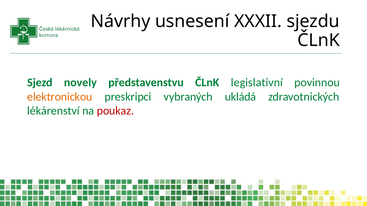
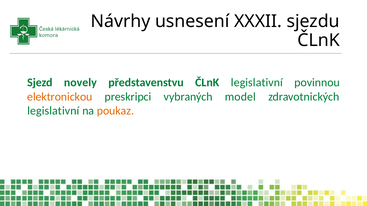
ukládá: ukládá -> model (240, 97)
lékárenství: lékárenství -> legislativní (53, 111)
poukaz colour: red -> orange (115, 111)
